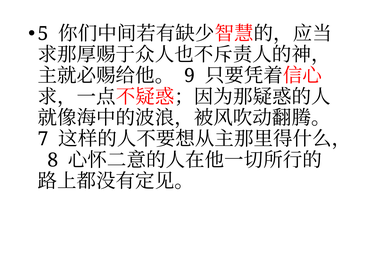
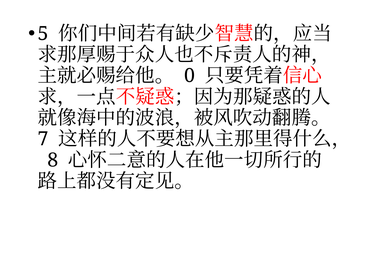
9: 9 -> 0 (190, 76)
